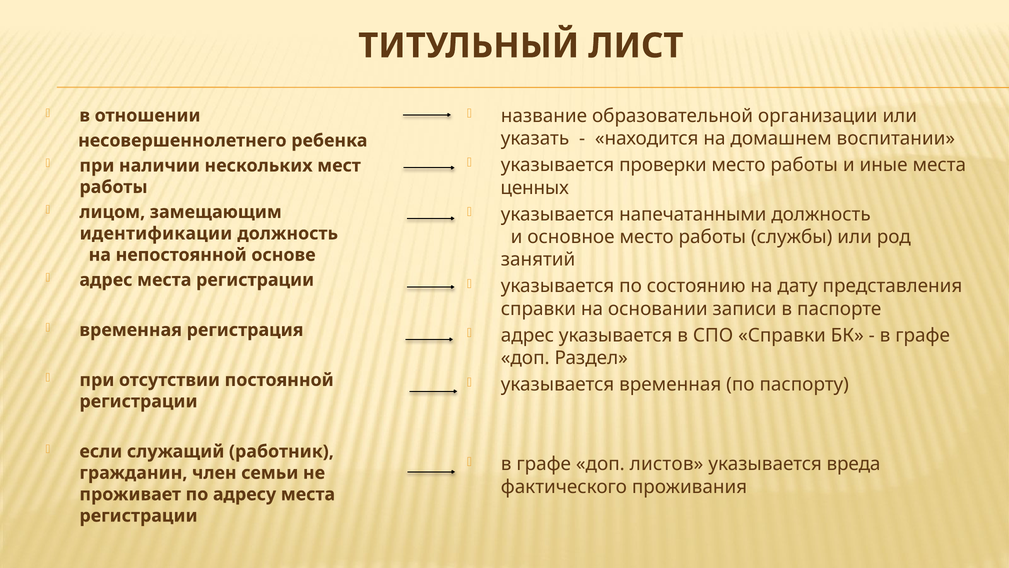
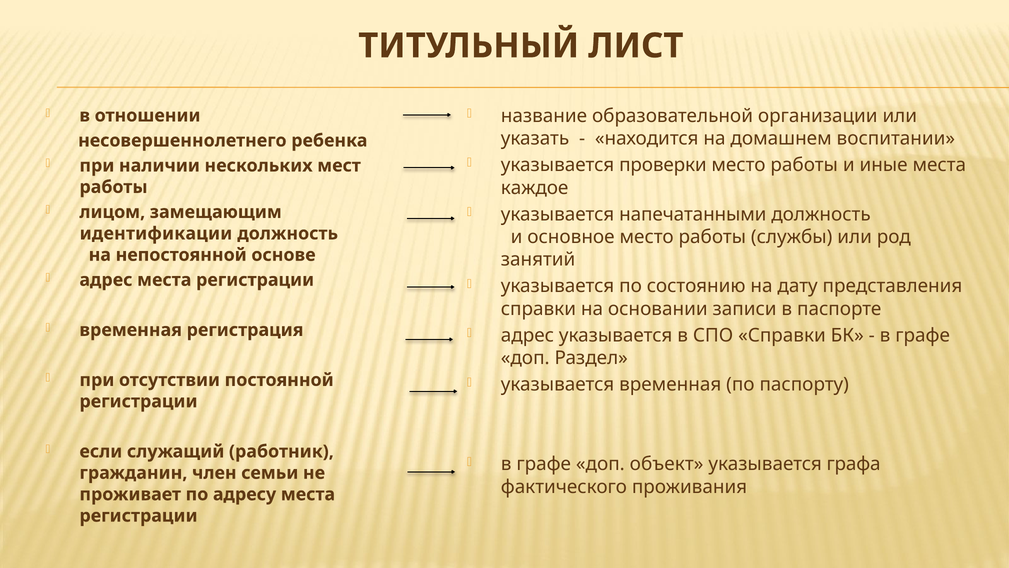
ценных: ценных -> каждое (535, 188)
листов: листов -> объект (667, 464)
вреда: вреда -> графа (854, 464)
